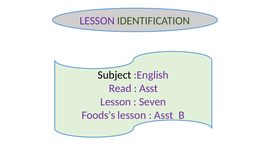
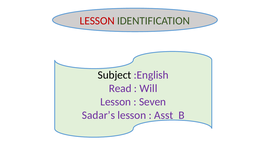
LESSON colour: purple -> red (97, 21)
Asst: Asst -> Will (148, 88)
Foods’s: Foods’s -> Sadar’s (98, 115)
